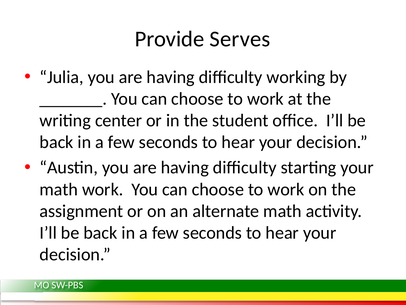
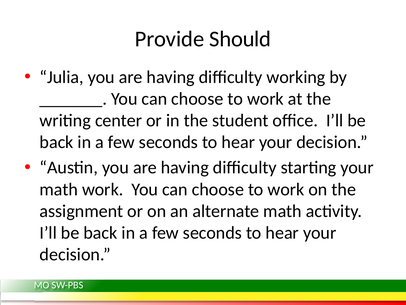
Serves: Serves -> Should (240, 39)
